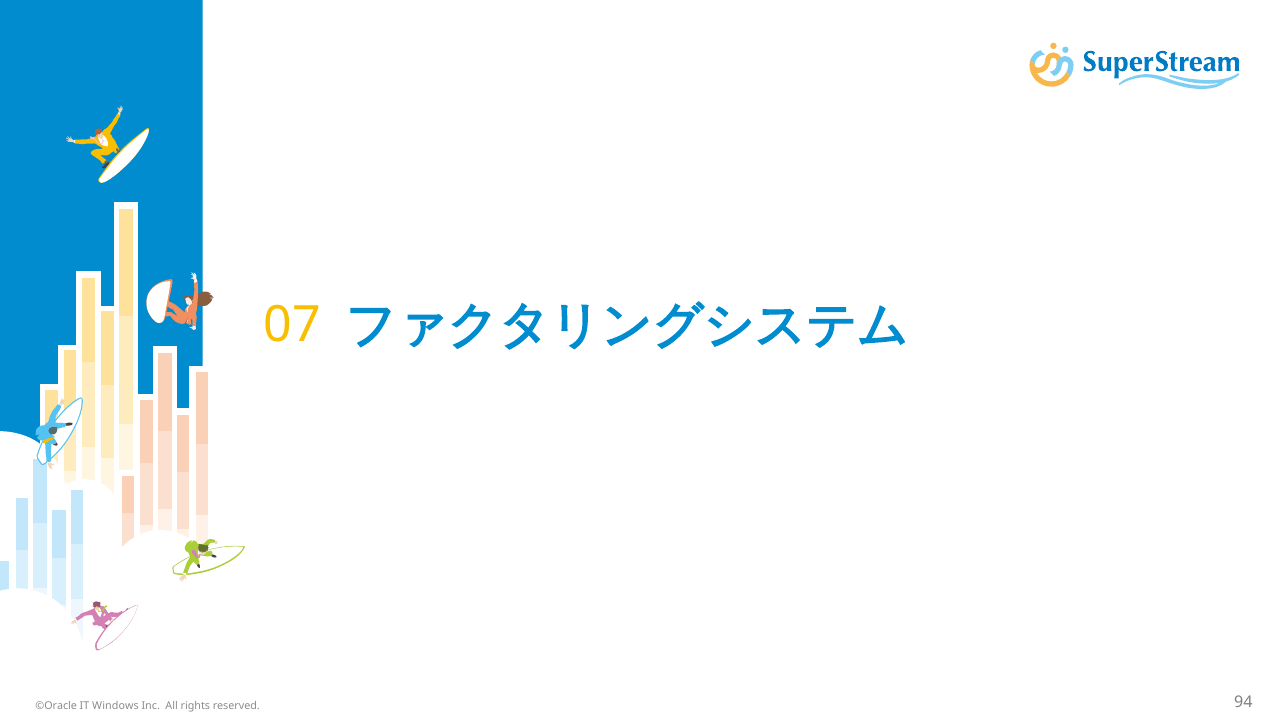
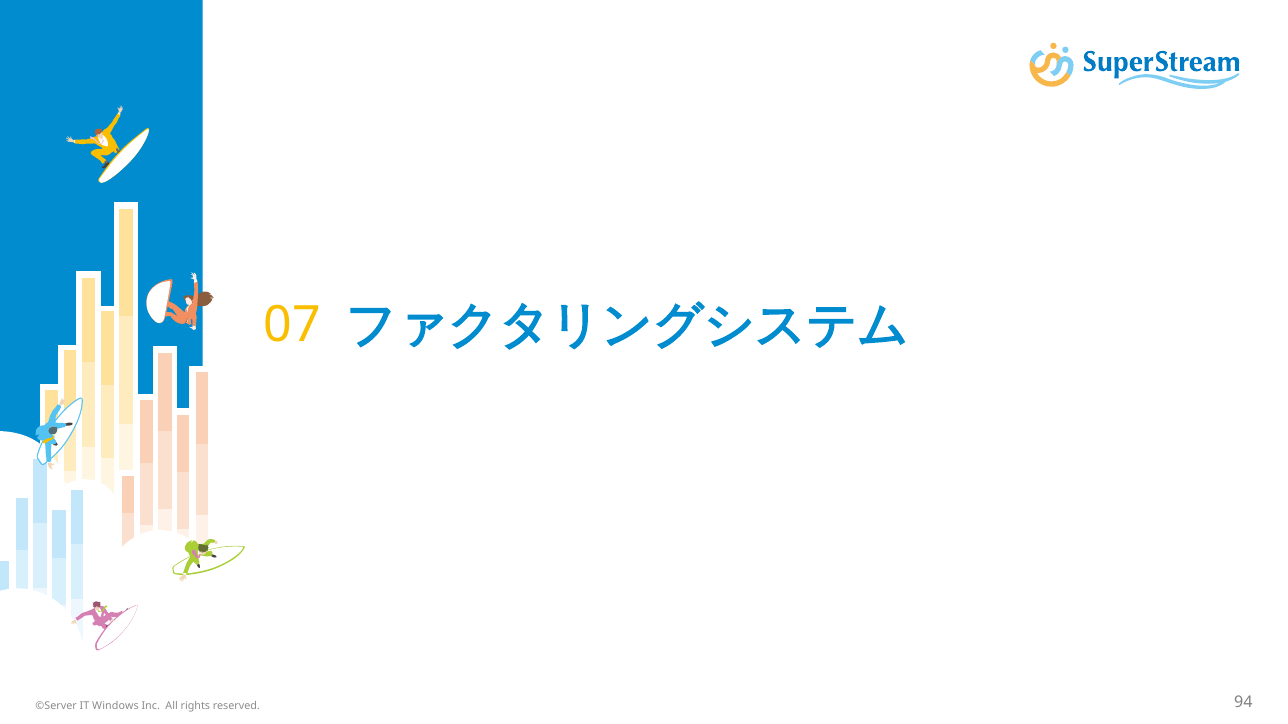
©Oracle: ©Oracle -> ©Server (56, 706)
